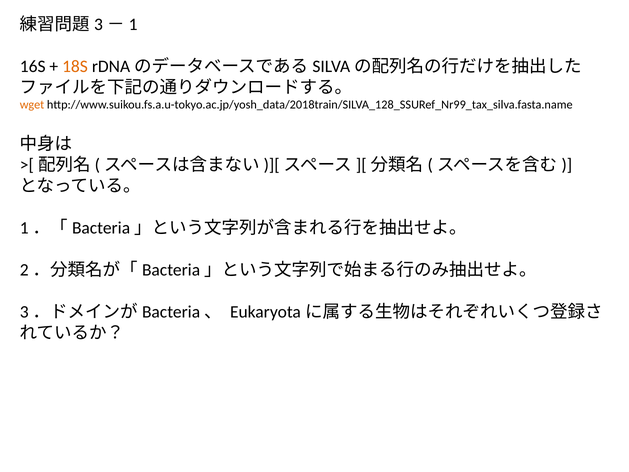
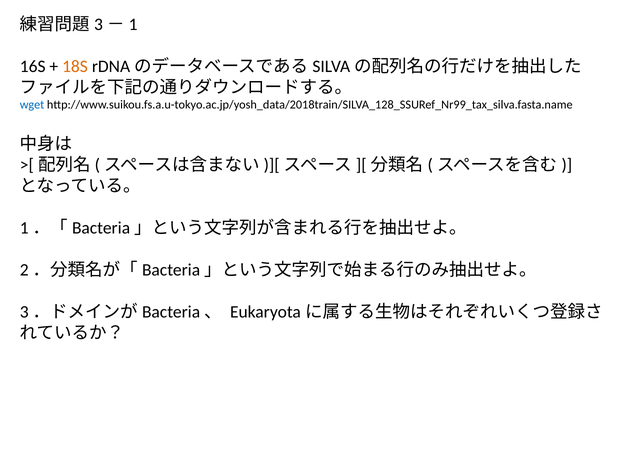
wget colour: orange -> blue (32, 105)
